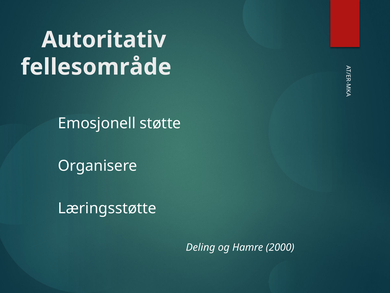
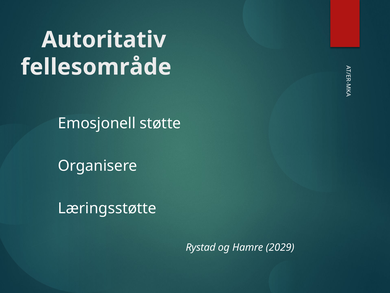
Deling: Deling -> Rystad (201, 247)
2000: 2000 -> 2029 (280, 247)
